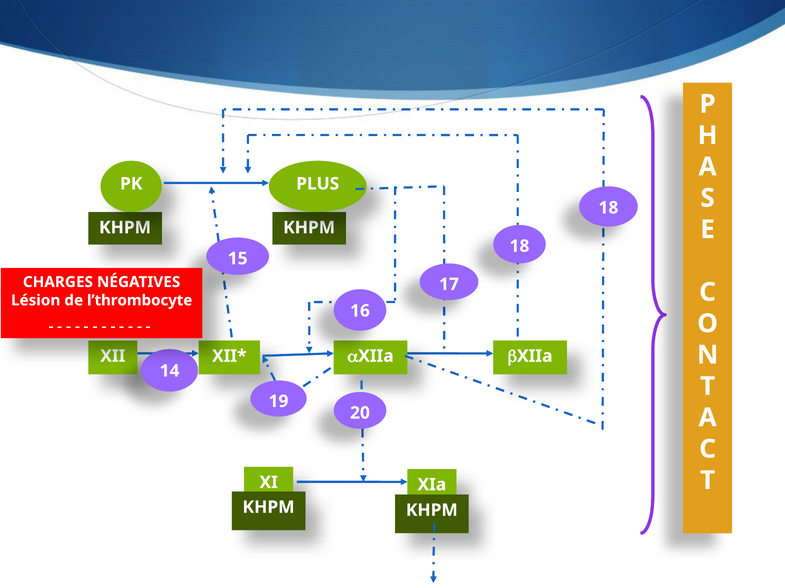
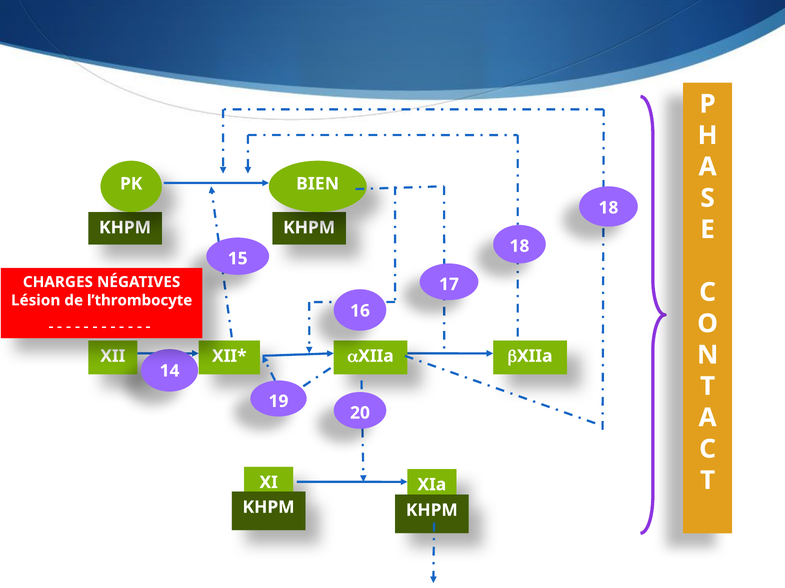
PLUS: PLUS -> BIEN (318, 184)
